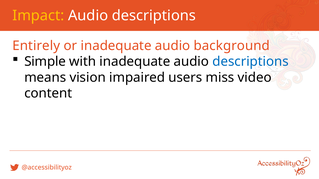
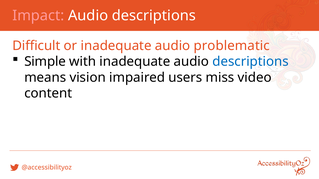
Impact colour: yellow -> pink (38, 16)
Entirely: Entirely -> Difficult (36, 46)
background: background -> problematic (232, 46)
